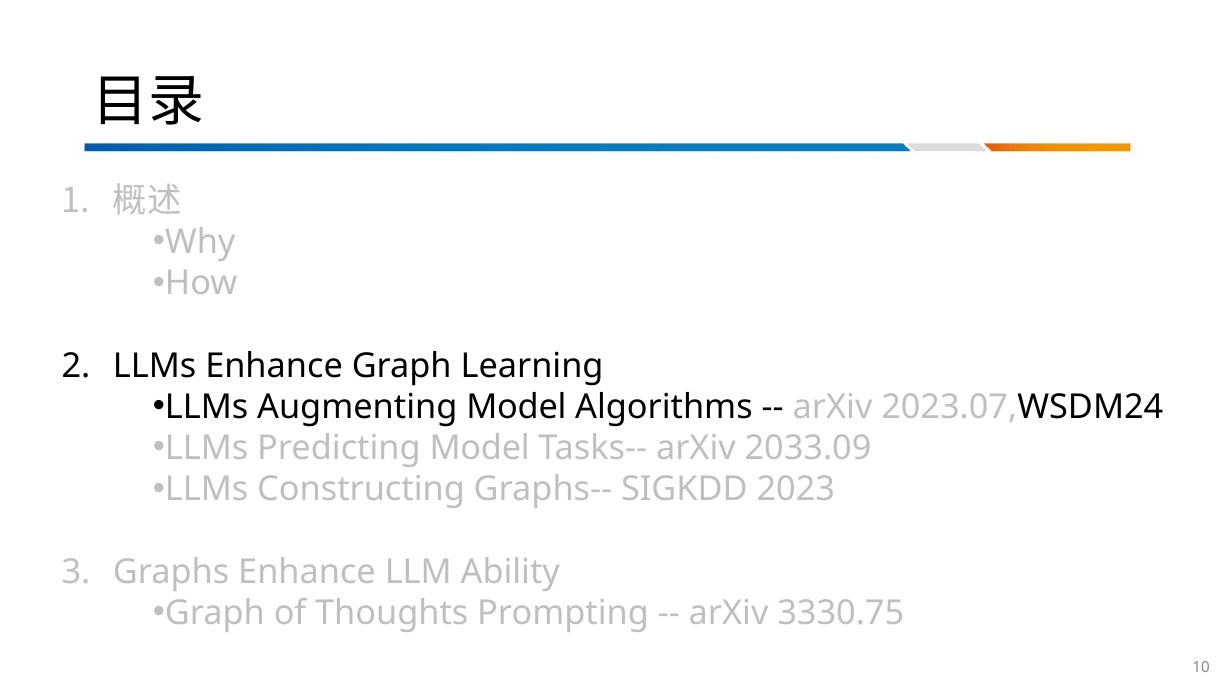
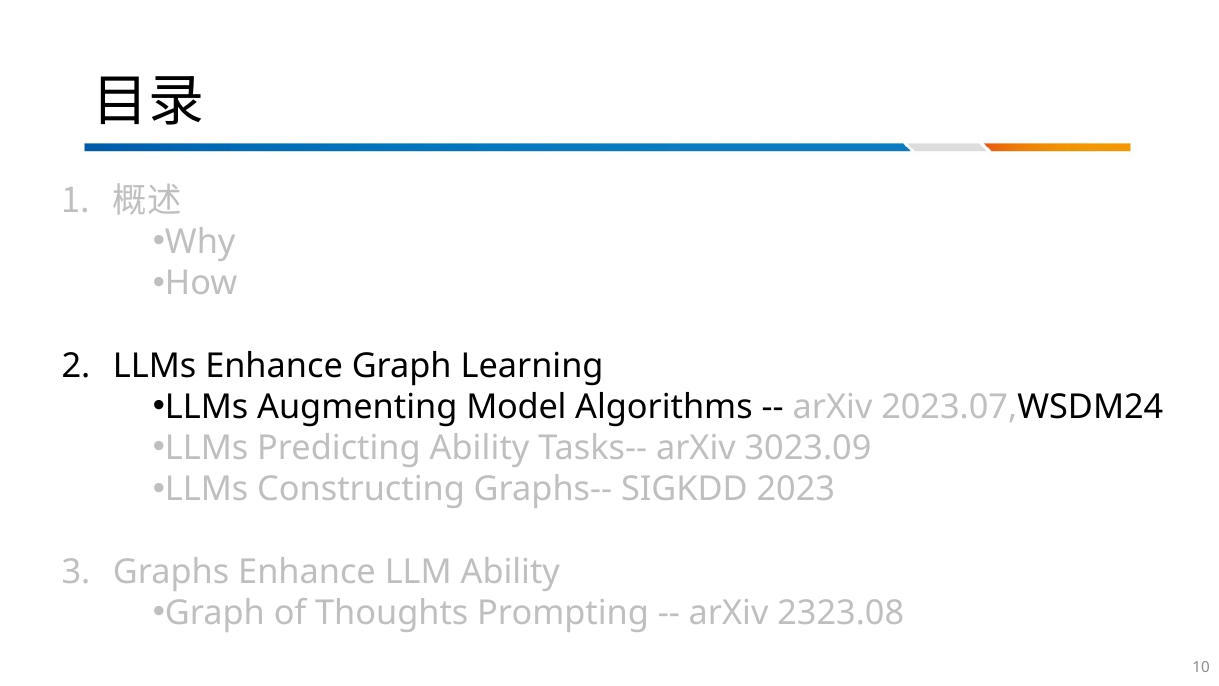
Predicting Model: Model -> Ability (480, 448)
2033.09: 2033.09 -> 3023.09 (808, 448)
3330.75: 3330.75 -> 2323.08 (841, 613)
